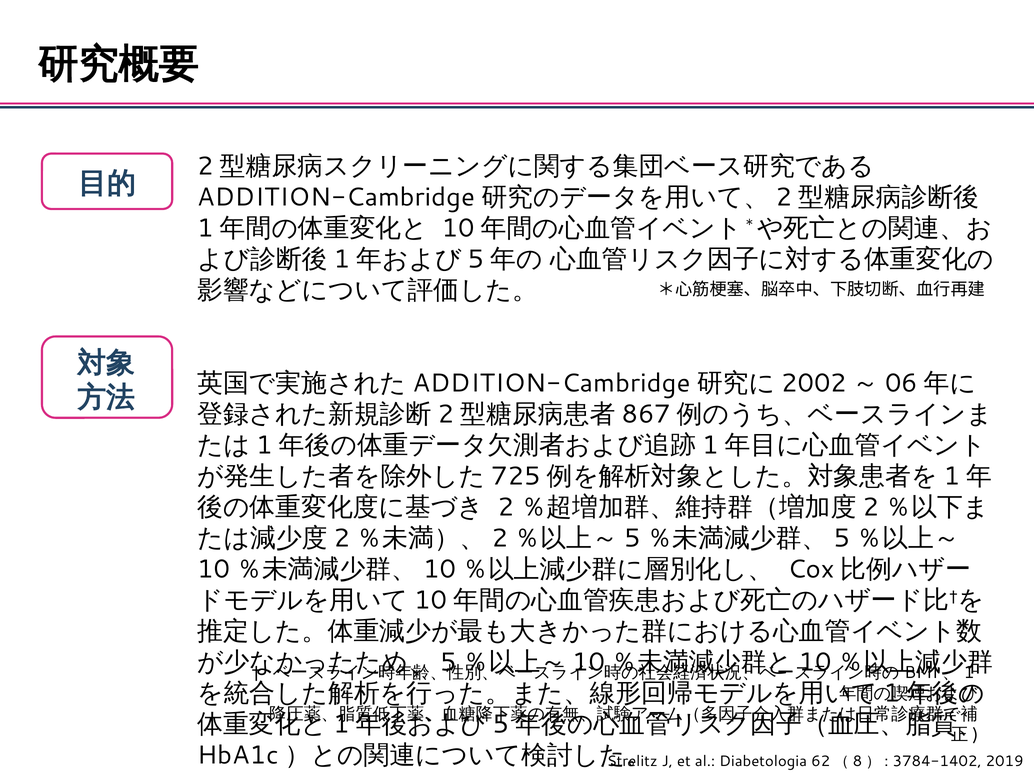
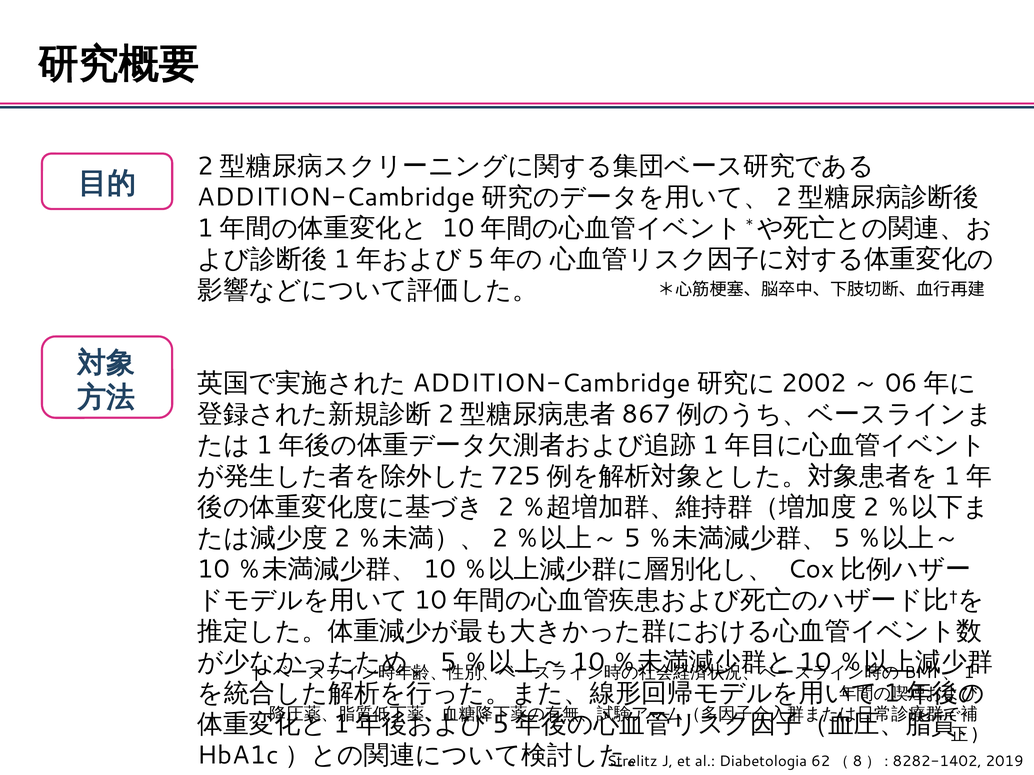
3784-1402: 3784-1402 -> 8282-1402 (937, 762)
